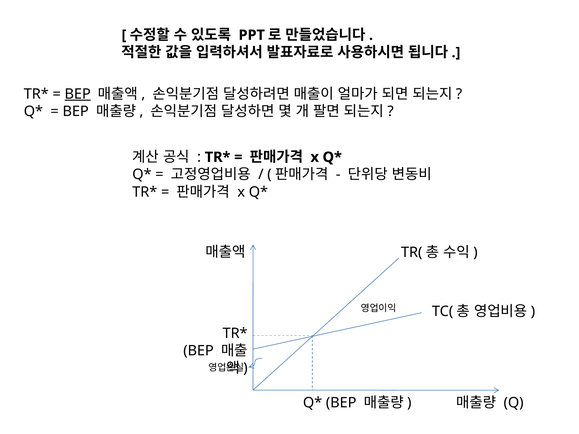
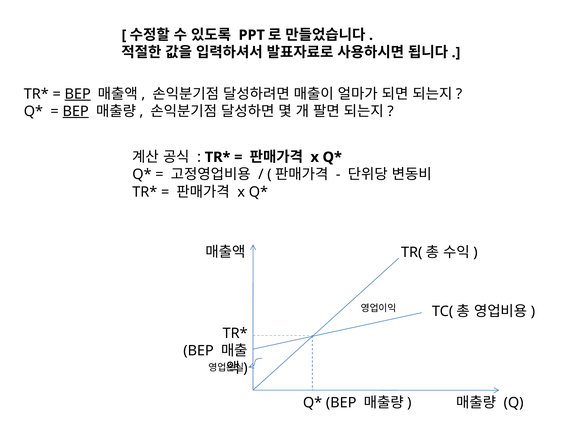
BEP underline: none -> present (76, 111)
